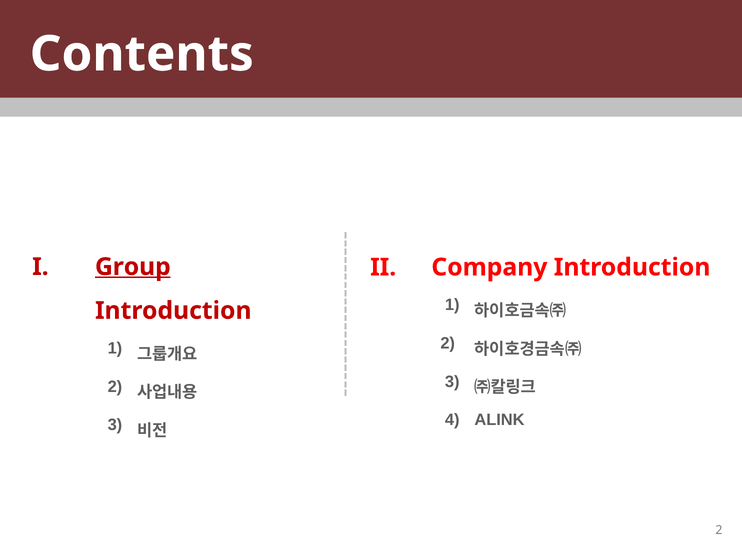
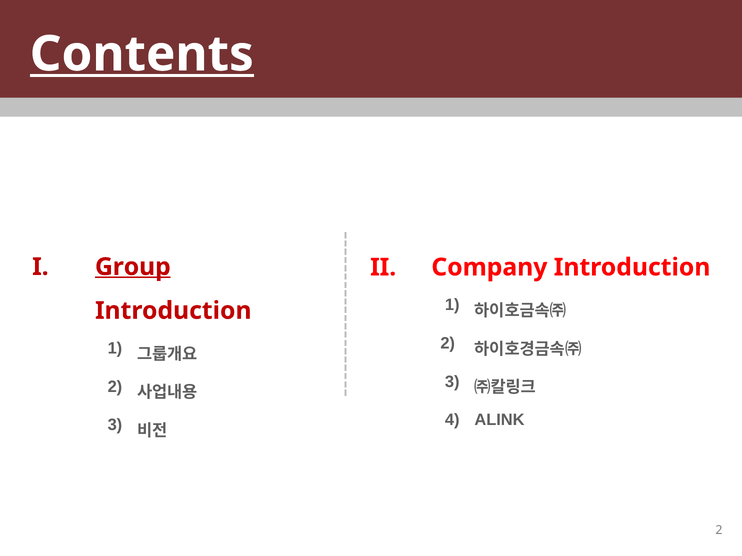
Contents underline: none -> present (142, 54)
